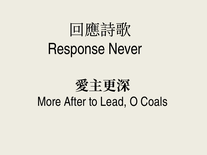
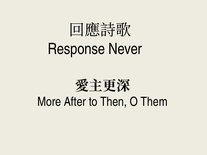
Lead: Lead -> Then (114, 102)
Coals: Coals -> Them (154, 102)
